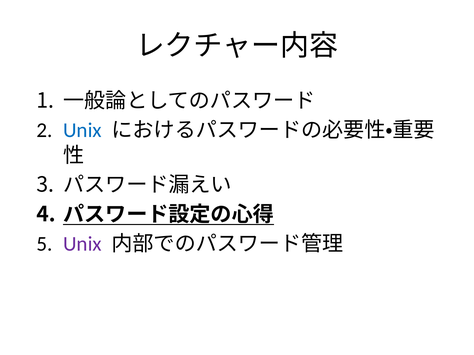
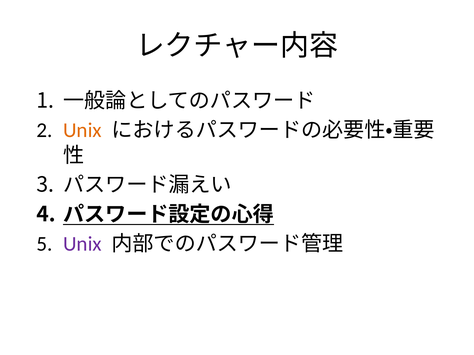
Unix colour: blue -> orange (82, 130)
